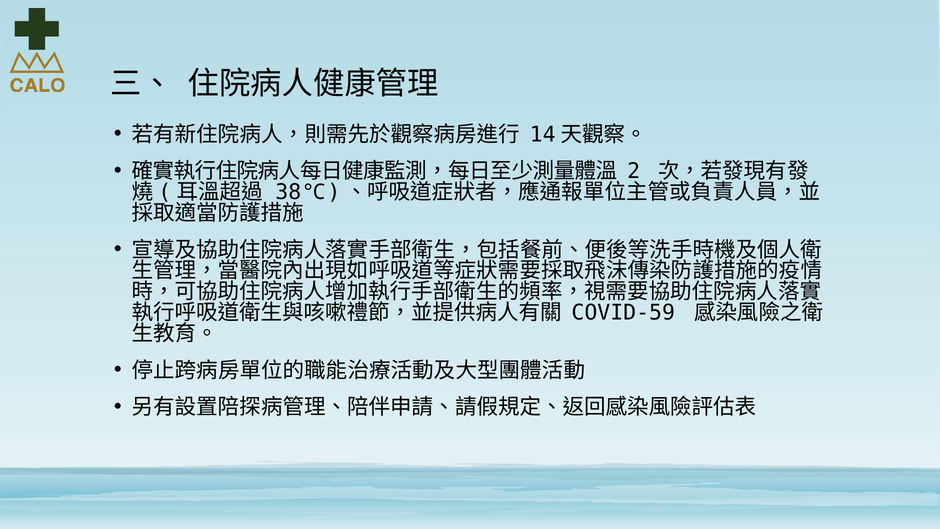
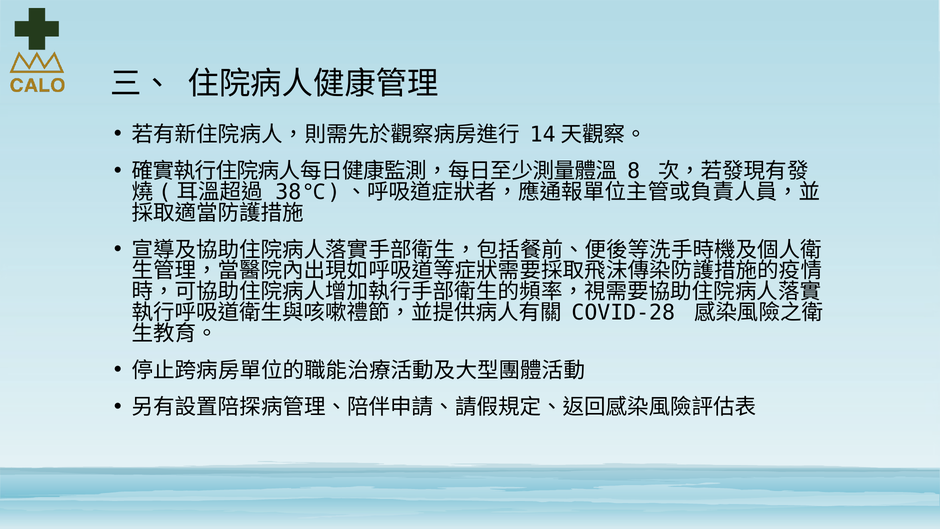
2: 2 -> 8 (634, 171)
COVID-59: COVID-59 -> COVID-28 (623, 313)
